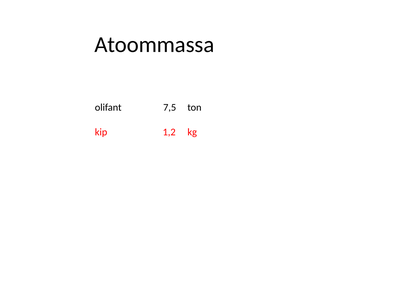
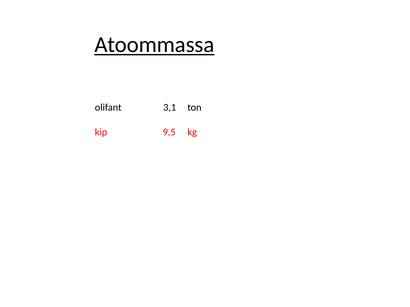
Atoommassa underline: none -> present (154, 45)
7,5: 7,5 -> 3,1 (170, 108)
1,2: 1,2 -> 9,5 (169, 132)
